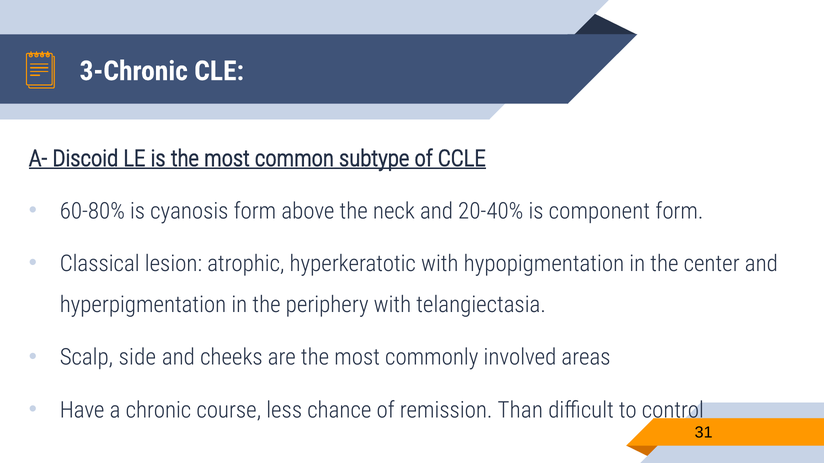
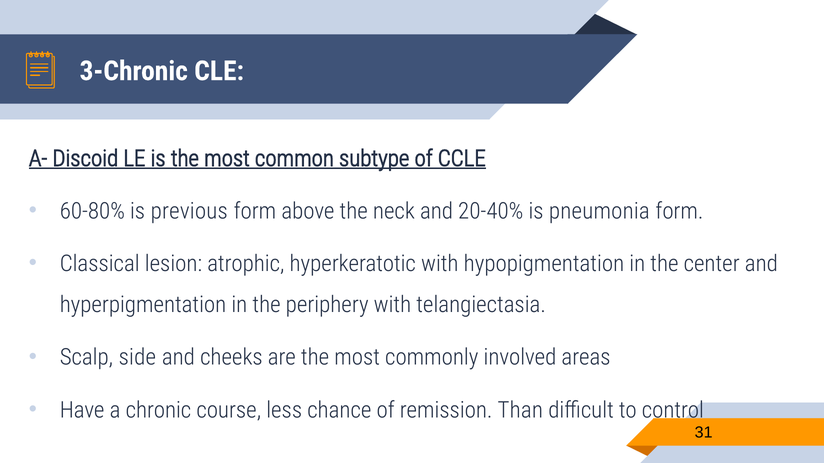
cyanosis: cyanosis -> previous (189, 211)
component: component -> pneumonia (599, 211)
